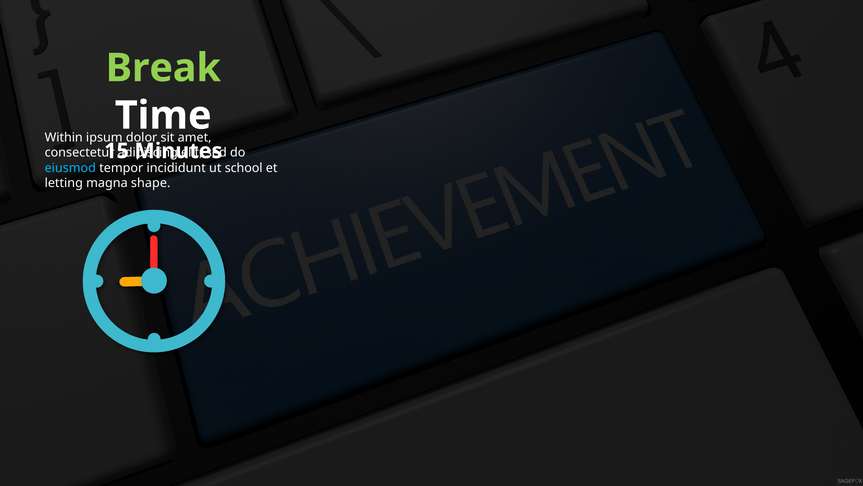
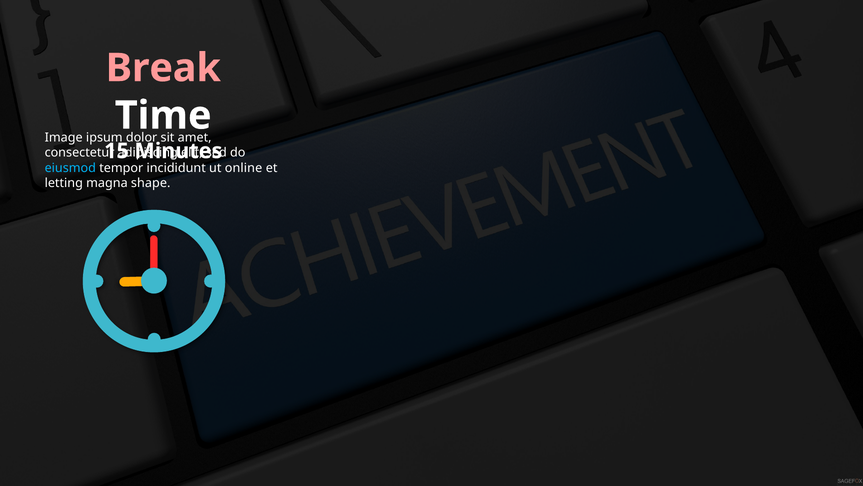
Break colour: light green -> pink (163, 68)
Within: Within -> Image (64, 137)
school: school -> online (244, 168)
